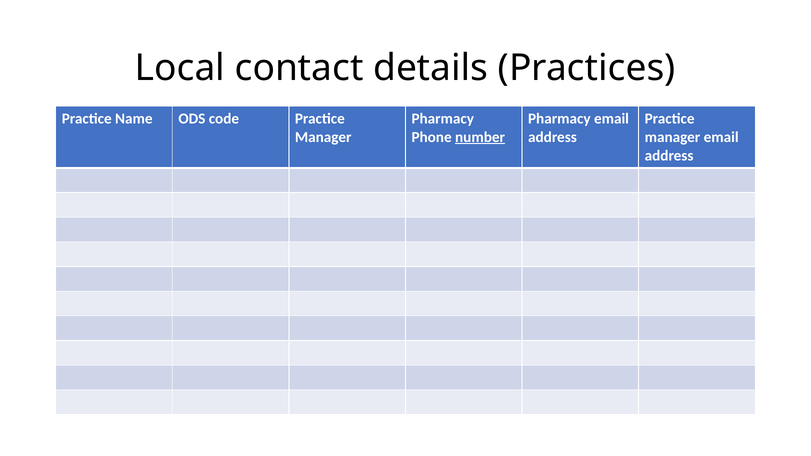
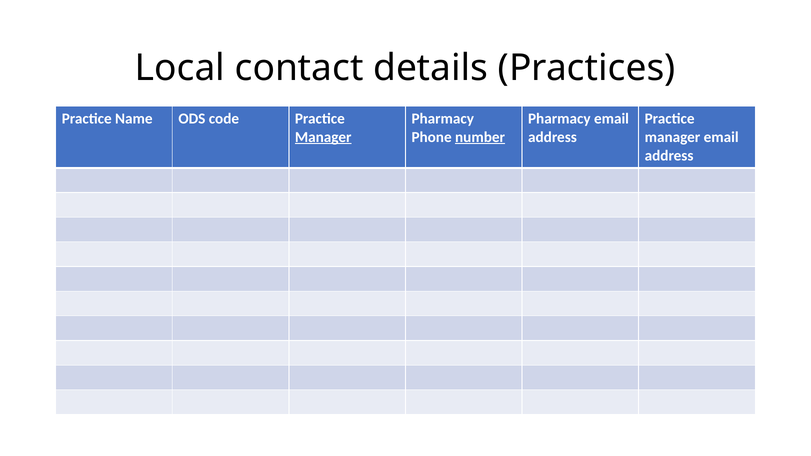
Manager underline: none -> present (323, 137)
